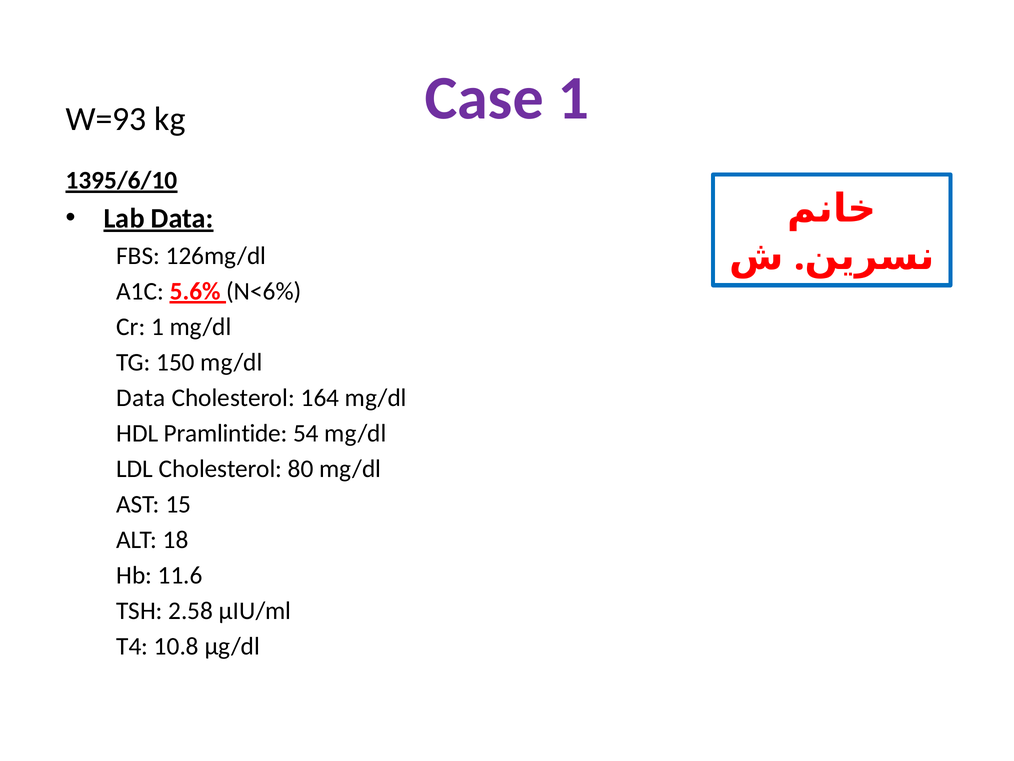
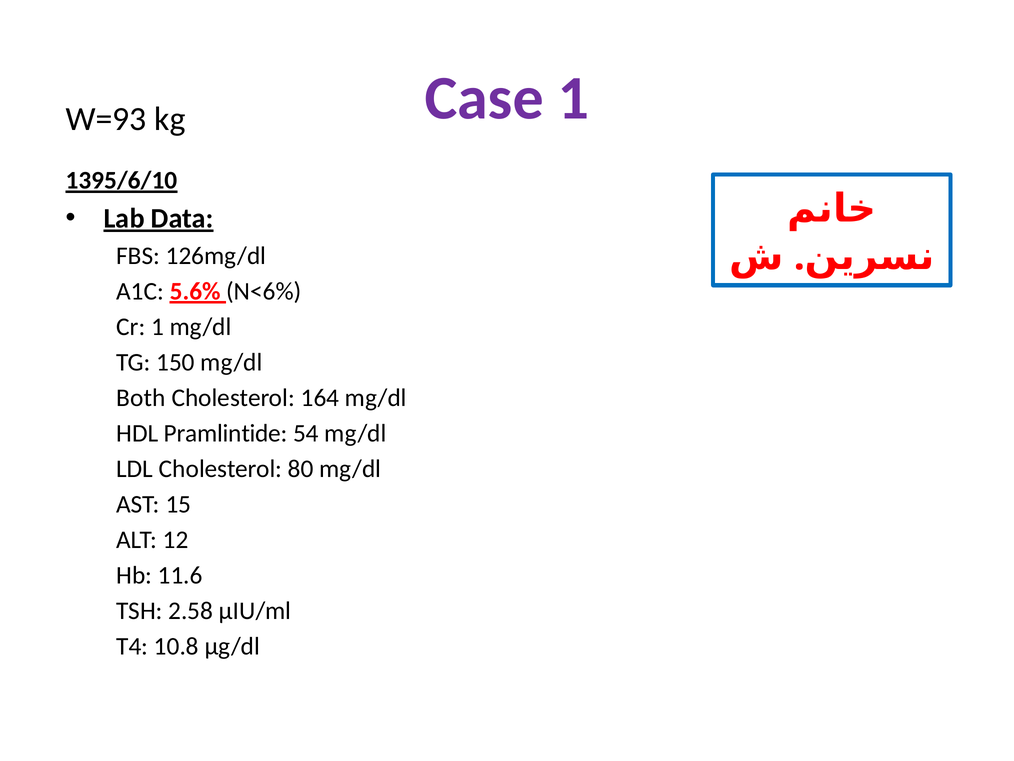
Data: Data -> Both (141, 397)
18: 18 -> 12 (176, 539)
